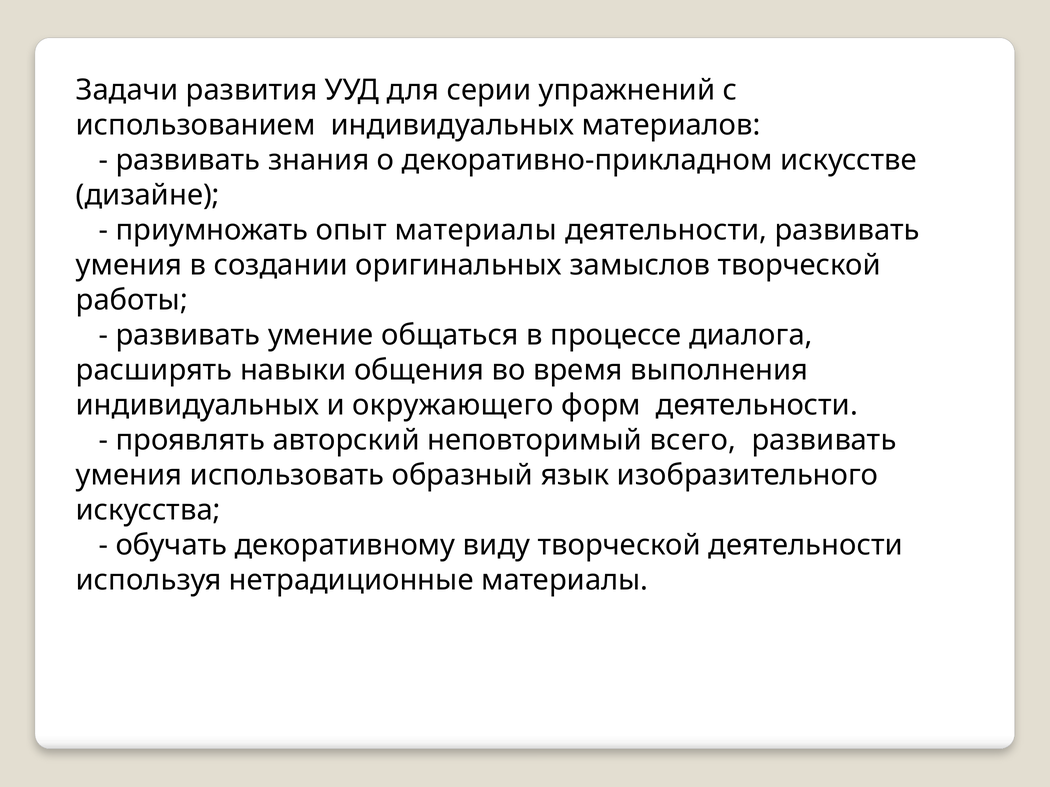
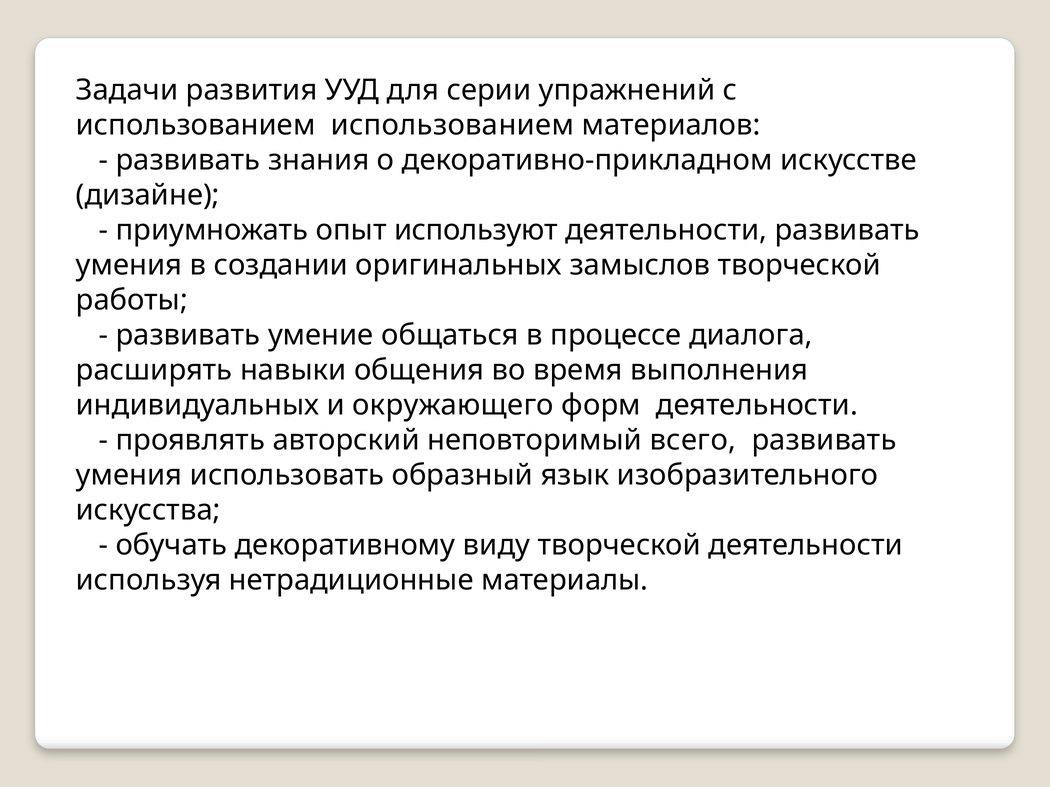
использованием индивидуальных: индивидуальных -> использованием (452, 125)
опыт материалы: материалы -> используют (476, 230)
